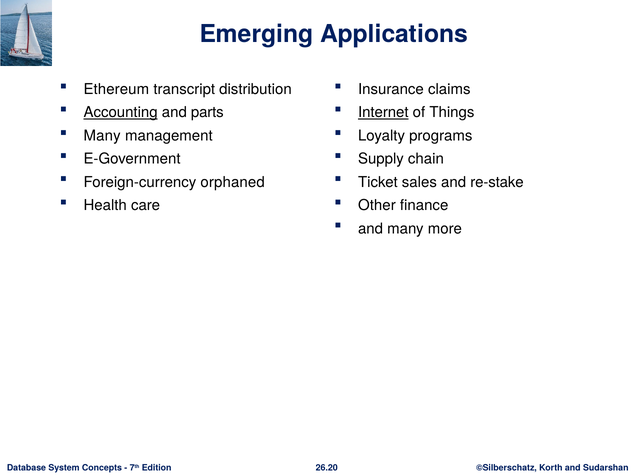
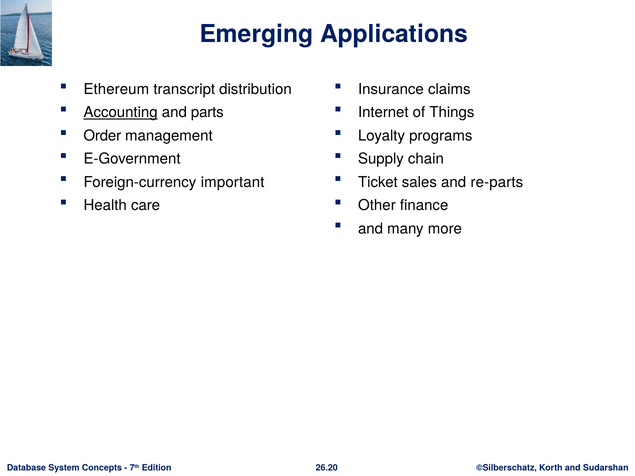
Internet underline: present -> none (383, 112)
Many: Many -> Order (102, 136)
orphaned: orphaned -> important (233, 182)
re-stake: re-stake -> re-parts (497, 182)
